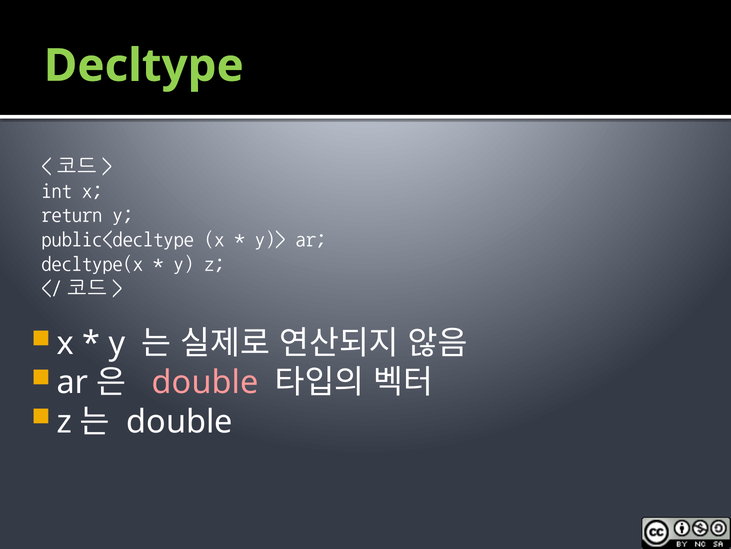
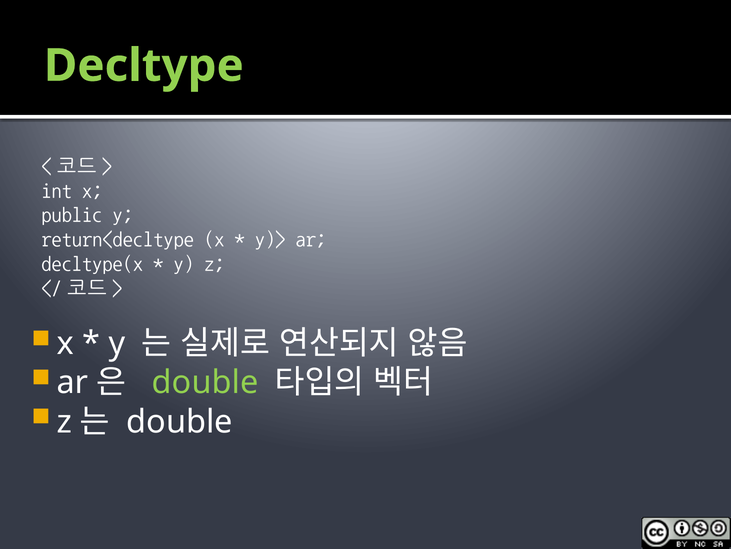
return: return -> public (72, 214)
public<decltype: public<decltype -> return<decltype (118, 239)
double colour: pink -> light green (205, 382)
